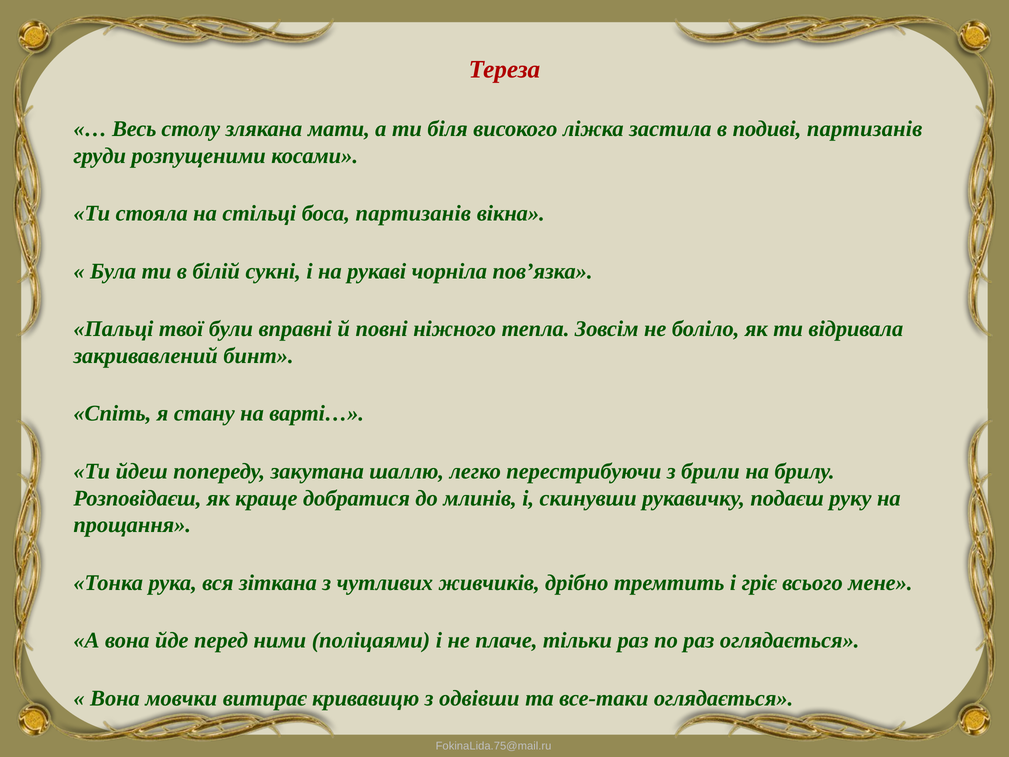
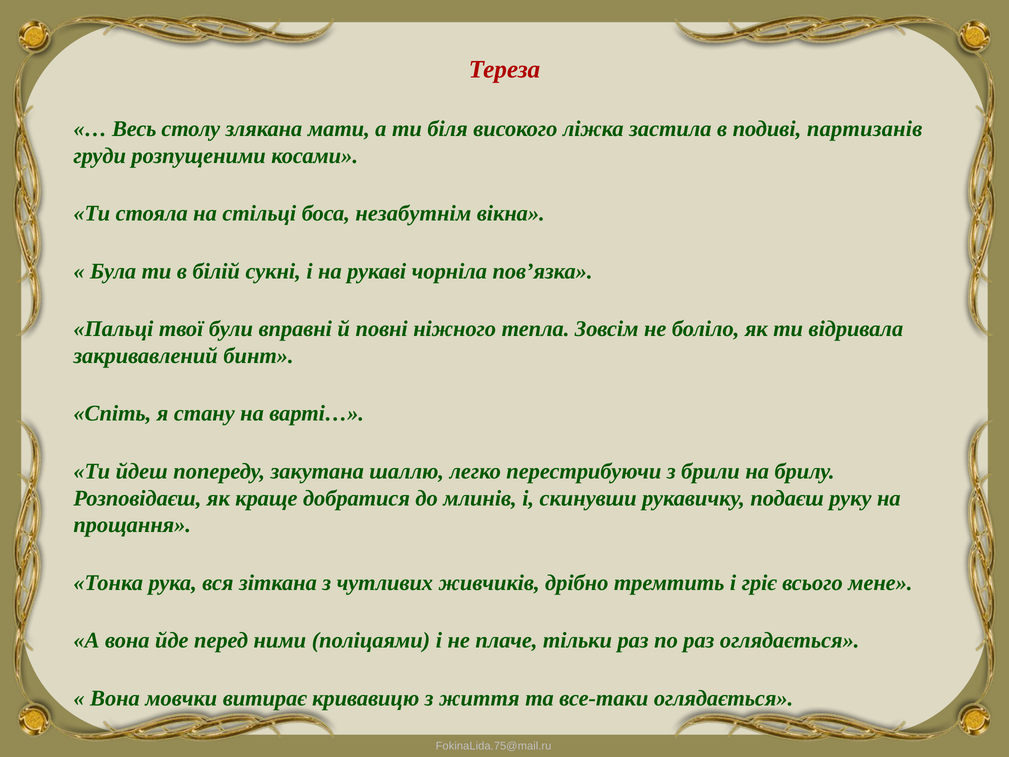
боса партизанів: партизанів -> незабутнім (413, 213)
одвівши: одвівши -> життя (479, 698)
